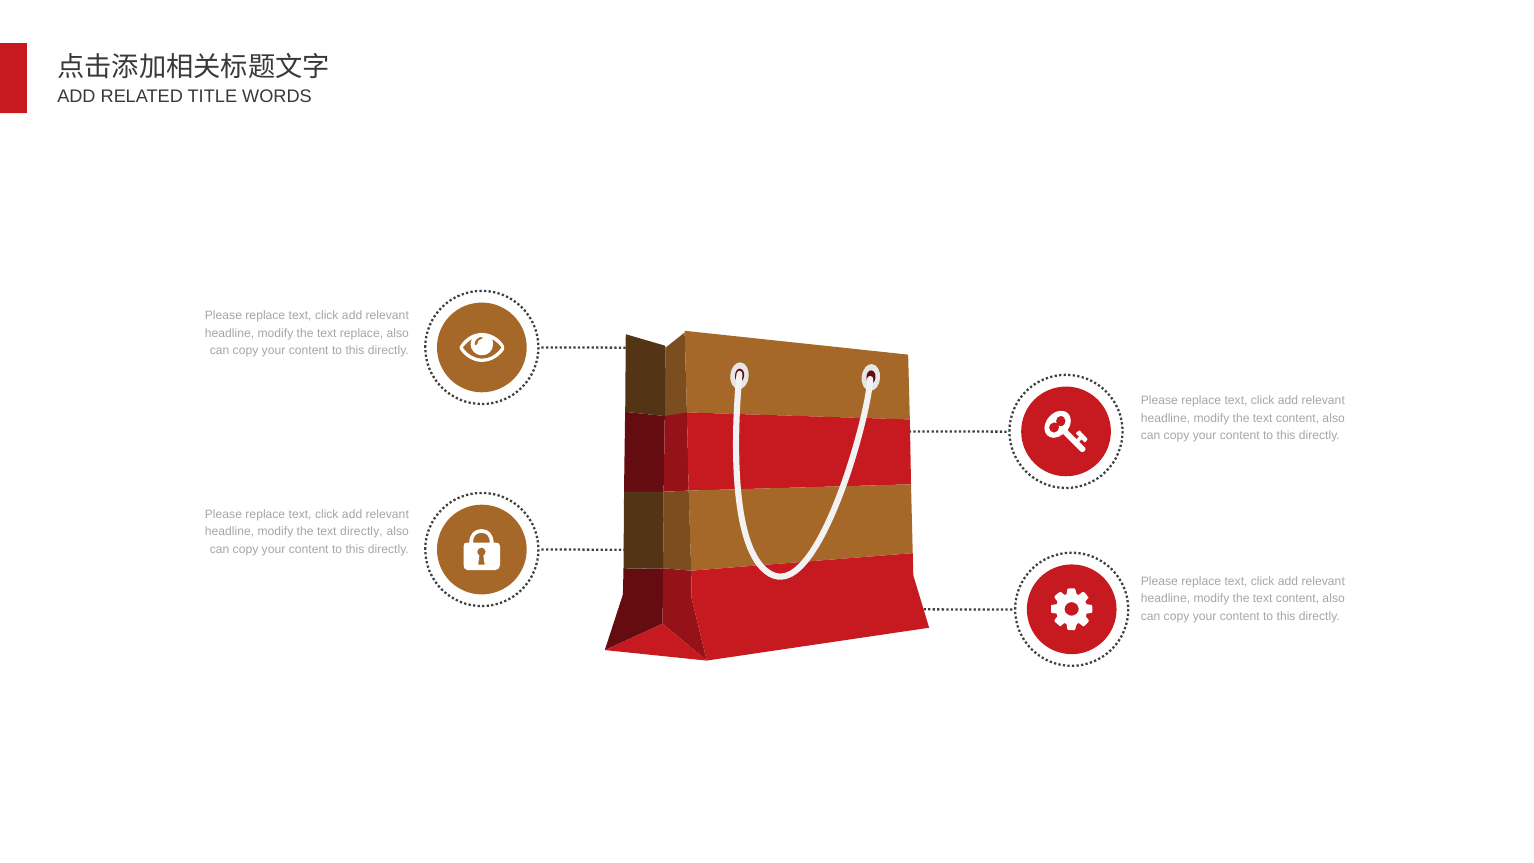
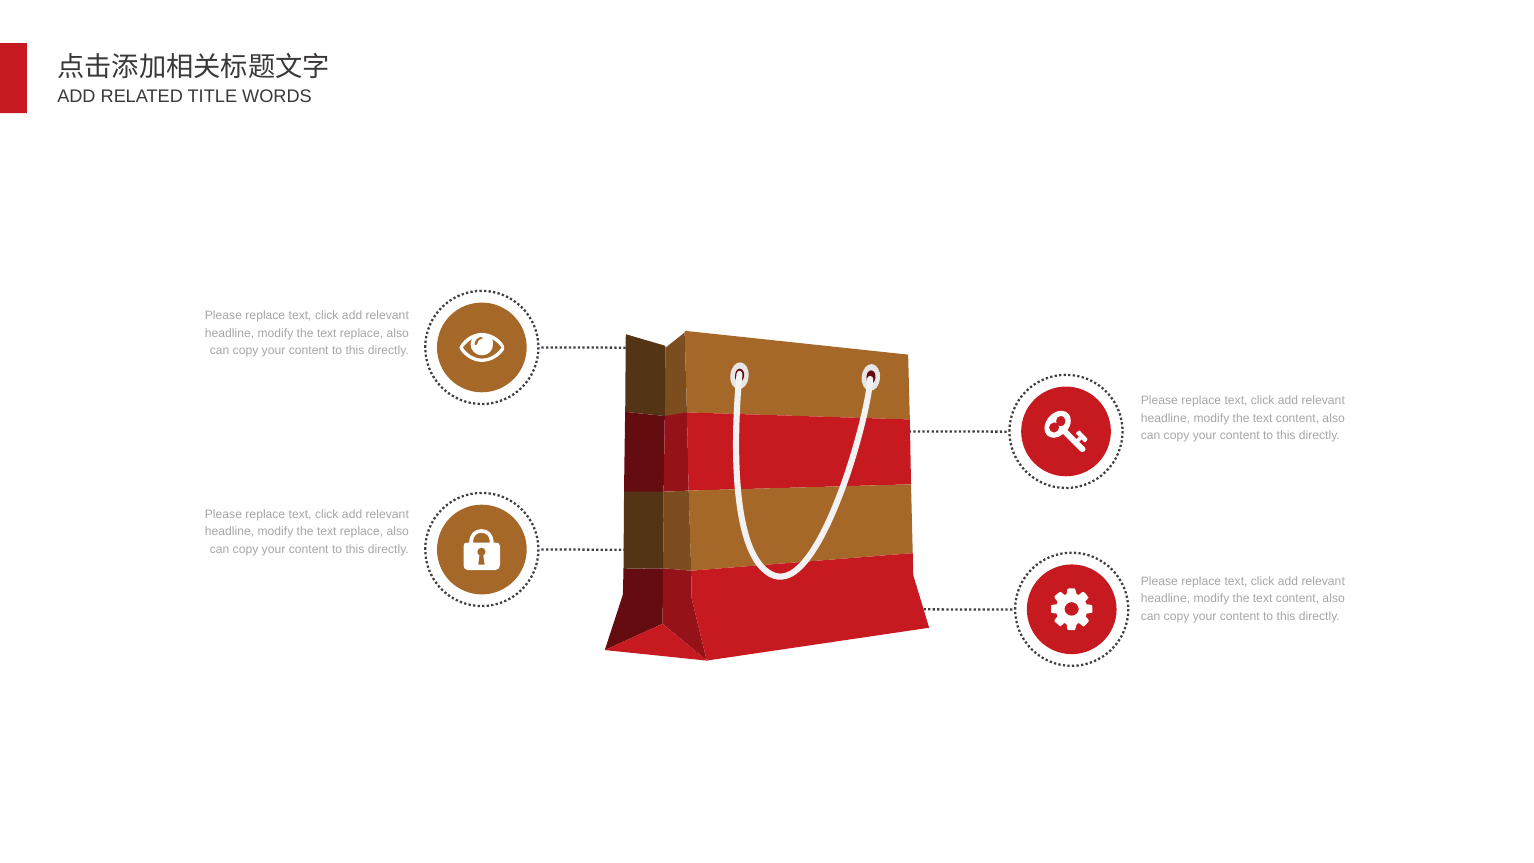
directly: directly -> replace (362, 532)
